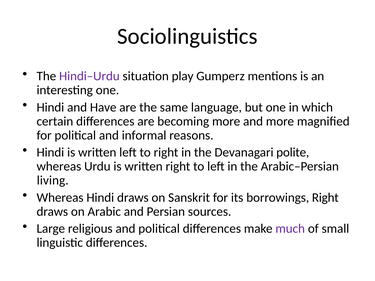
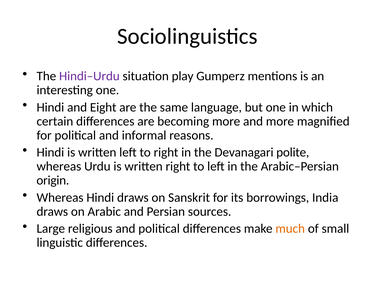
Have: Have -> Eight (103, 107)
living: living -> origin (53, 181)
borrowings Right: Right -> India (325, 198)
much colour: purple -> orange (290, 229)
